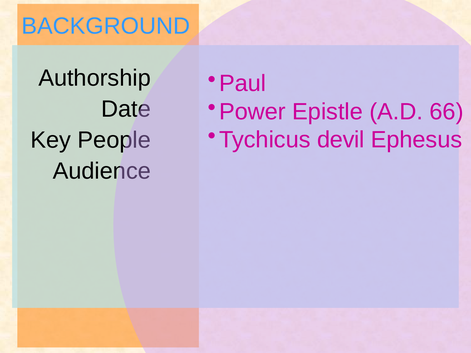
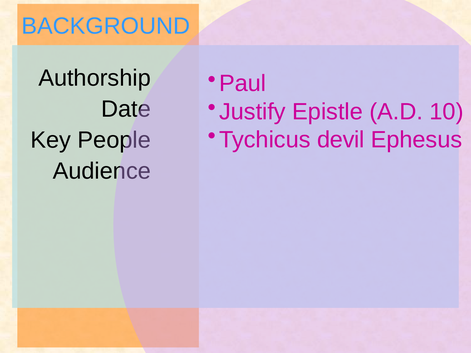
Power: Power -> Justify (252, 112)
66: 66 -> 10 (447, 112)
